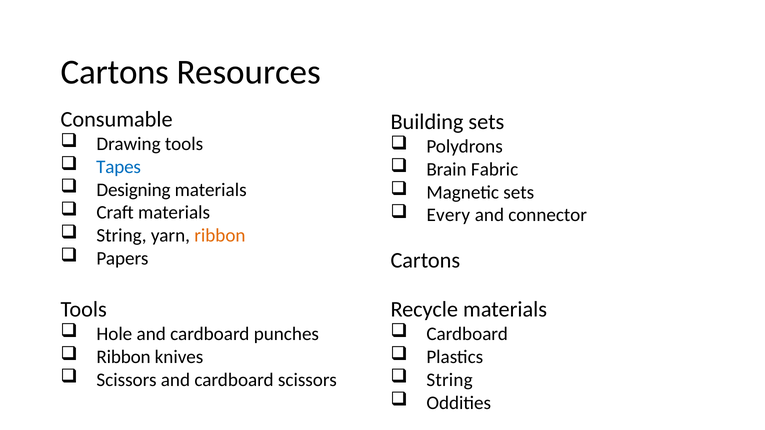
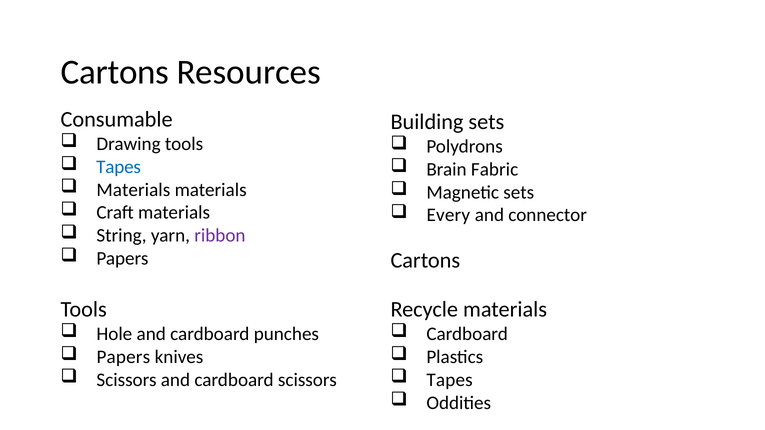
Designing: Designing -> Materials (133, 190)
ribbon colour: orange -> purple (220, 236)
Ribbon: Ribbon -> Papers (123, 357)
String: String -> Tapes (450, 380)
